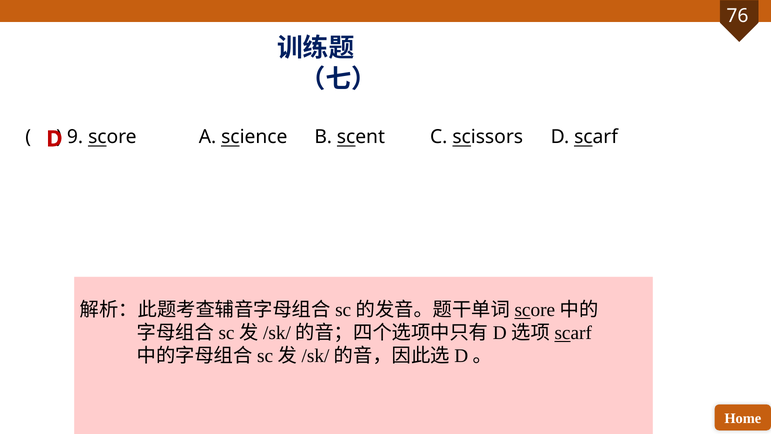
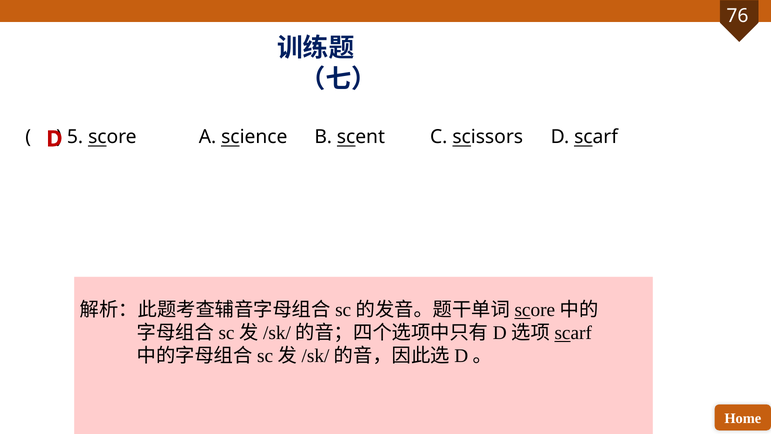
9: 9 -> 5 (75, 137)
